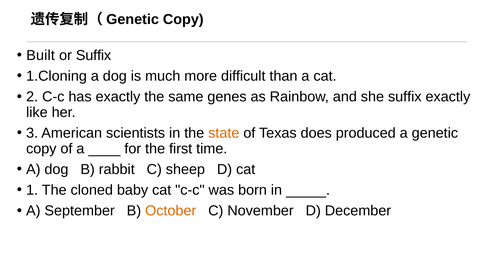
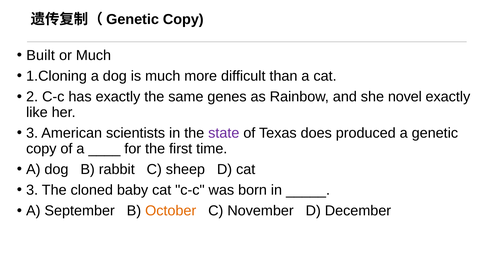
or Suffix: Suffix -> Much (93, 55)
she suffix: suffix -> novel (405, 97)
state colour: orange -> purple (224, 133)
1: 1 -> 3 (32, 190)
